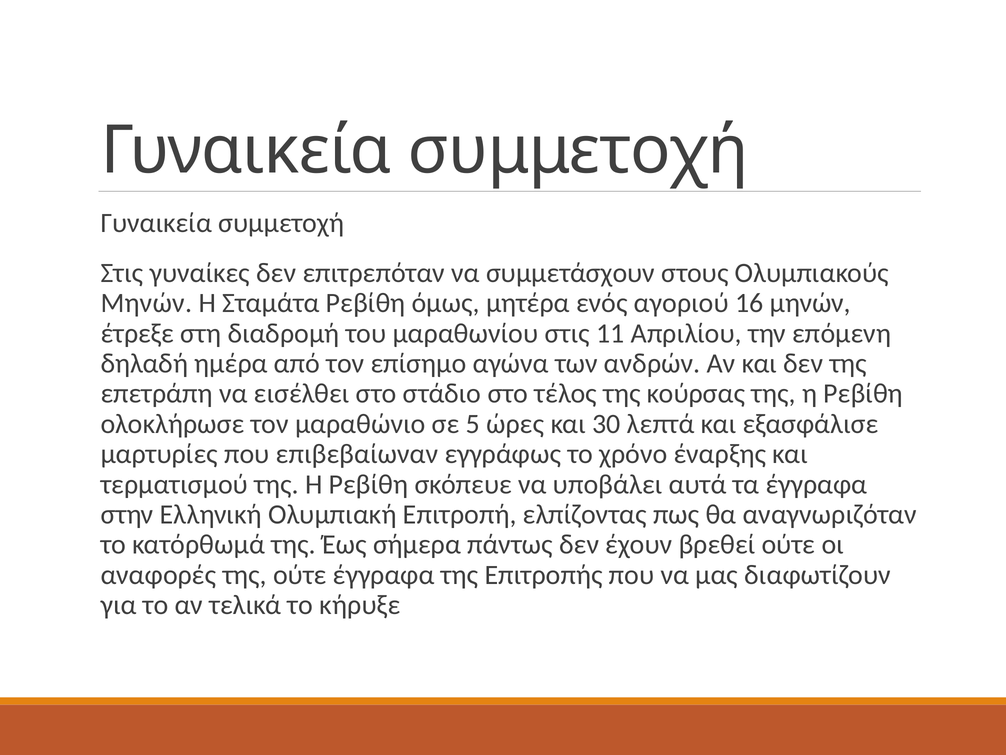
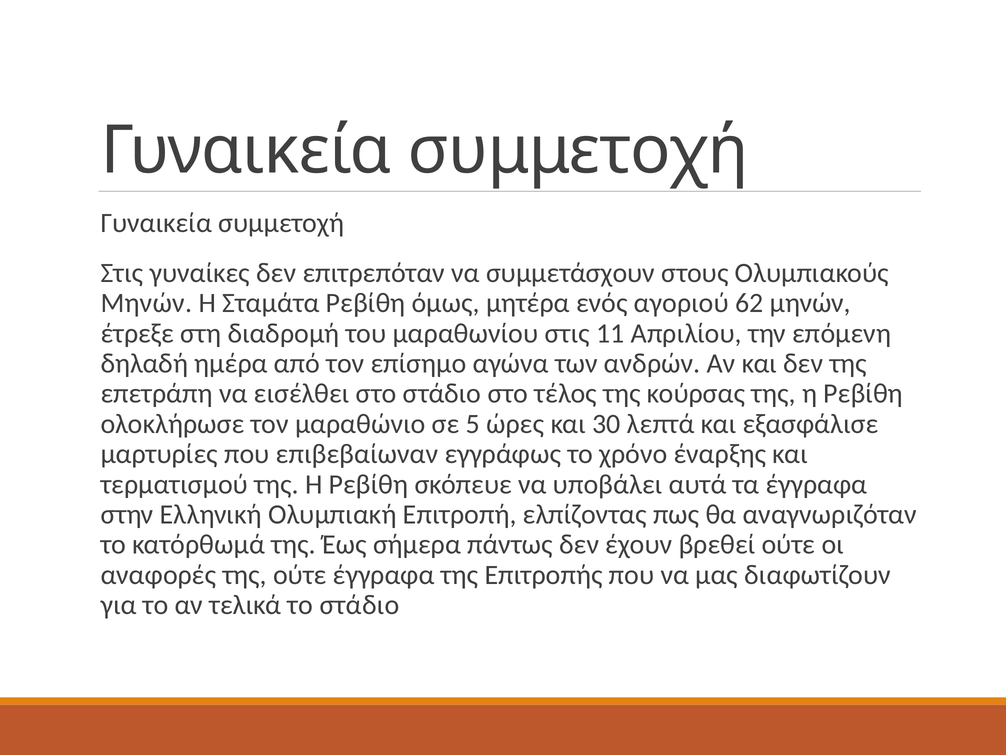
16: 16 -> 62 (749, 303)
το κήρυξε: κήρυξε -> στάδιο (360, 605)
